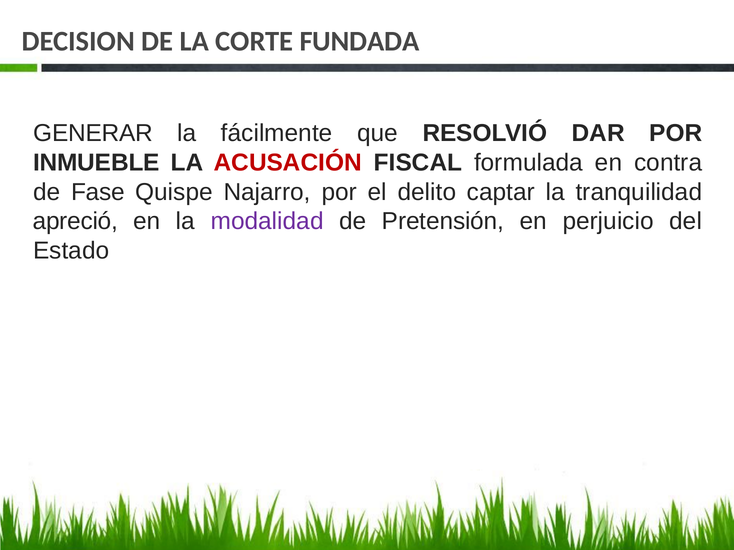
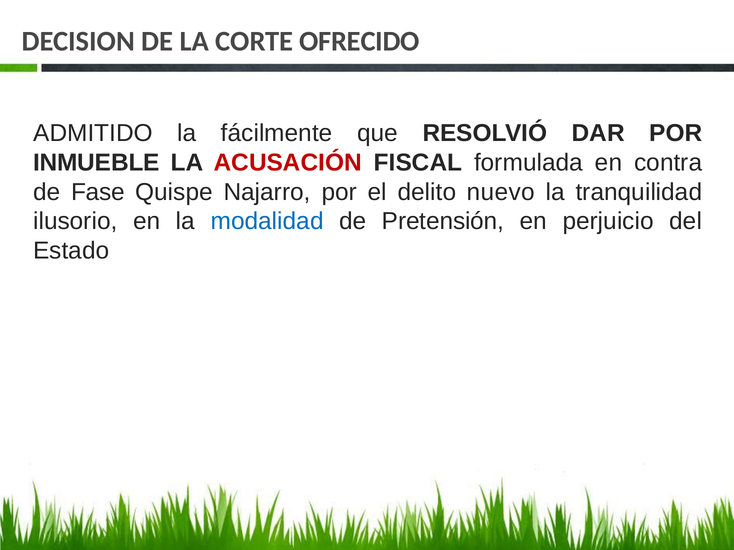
FUNDADA: FUNDADA -> OFRECIDO (359, 42)
GENERAR: GENERAR -> ADMITIDO (93, 133)
captar: captar -> nuevo (501, 192)
apreció: apreció -> ilusorio (75, 221)
modalidad colour: purple -> blue (267, 221)
